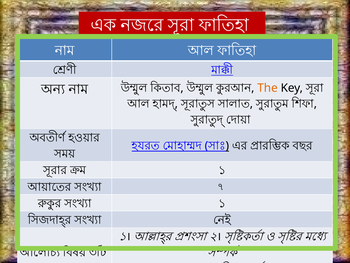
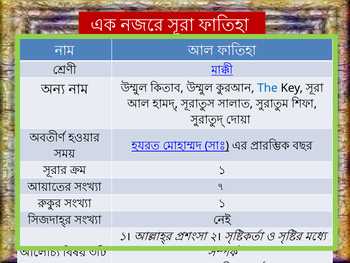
The colour: orange -> blue (268, 88)
